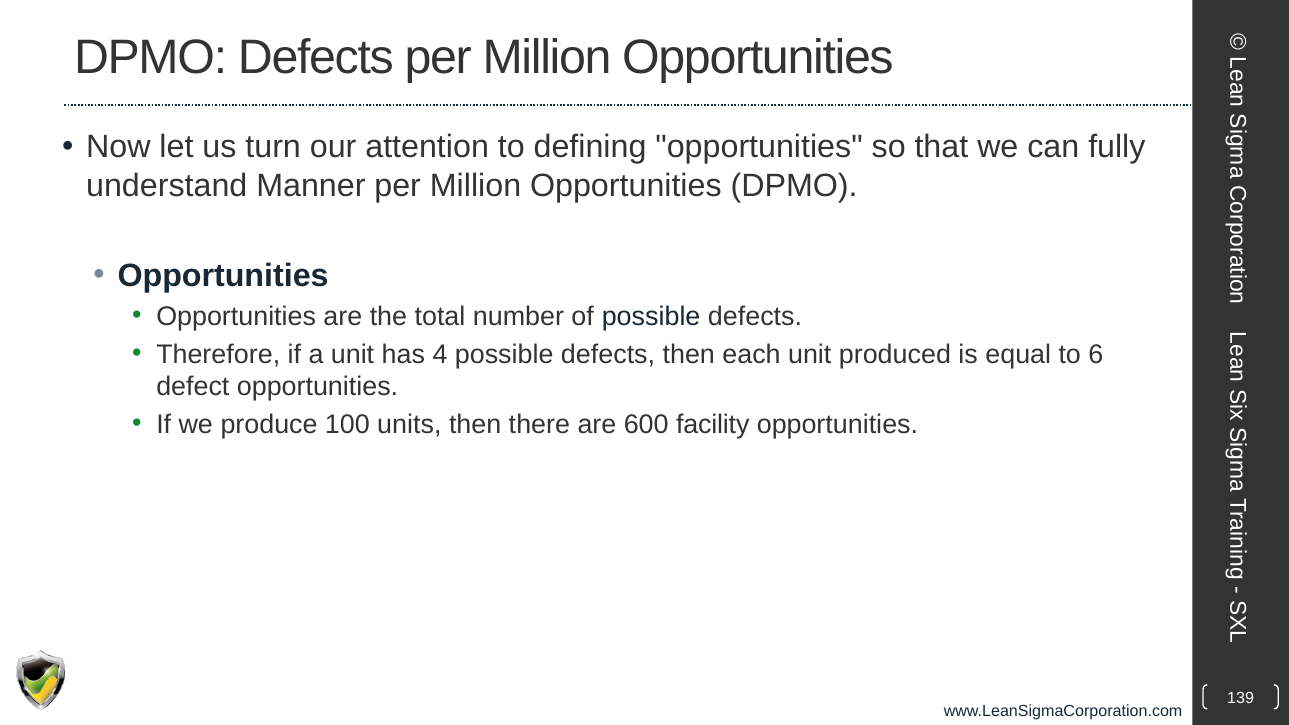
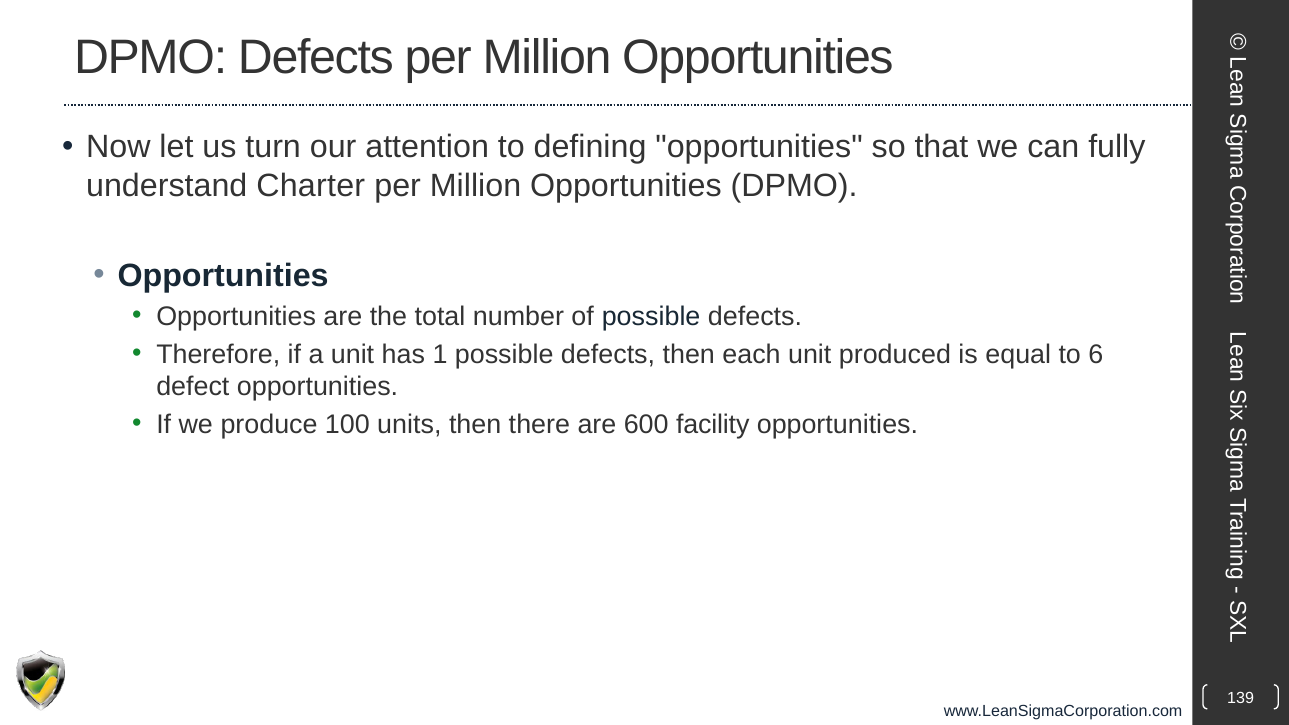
Manner: Manner -> Charter (311, 186)
4: 4 -> 1 (440, 354)
